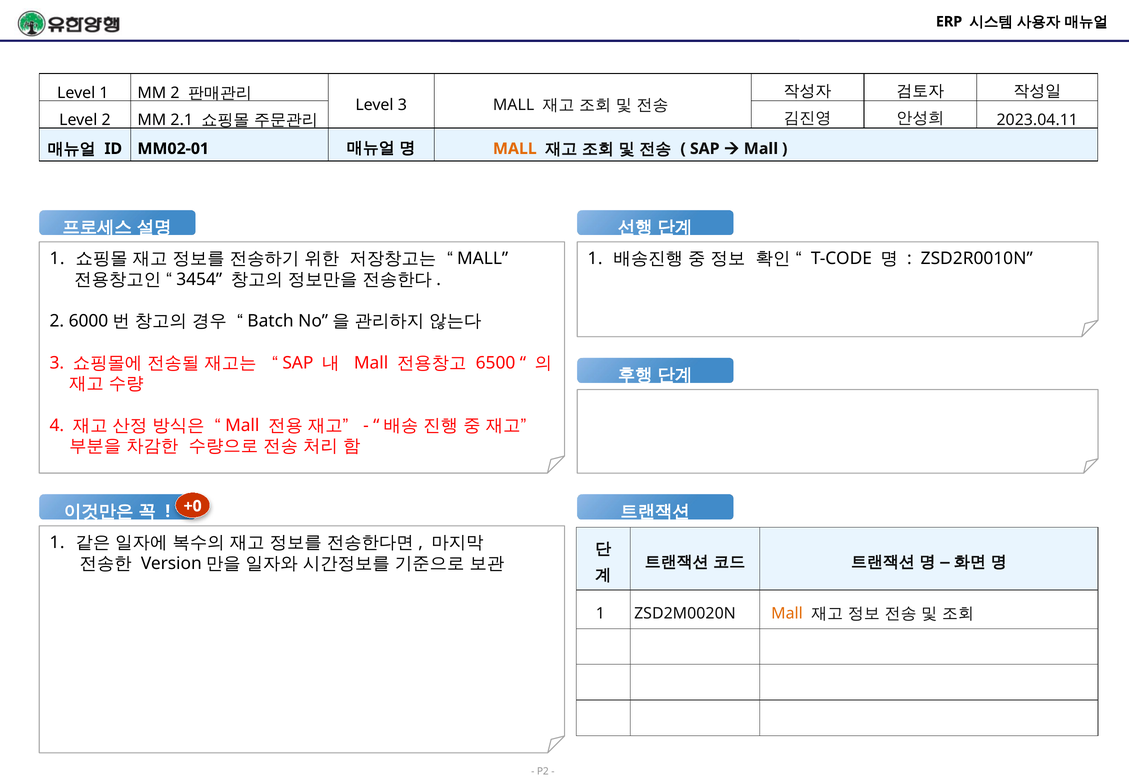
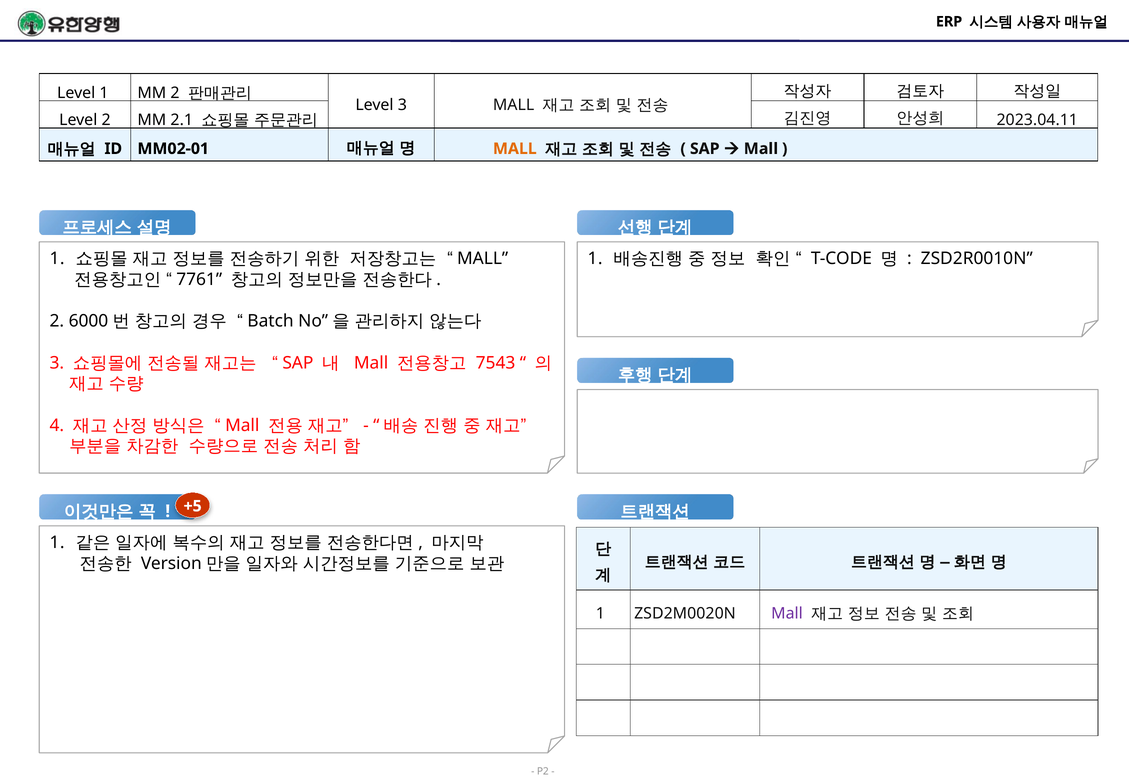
3454: 3454 -> 7761 (199, 279)
6500: 6500 -> 7543 (496, 363)
+0: +0 -> +5 (193, 506)
Mall colour: orange -> purple (787, 613)
